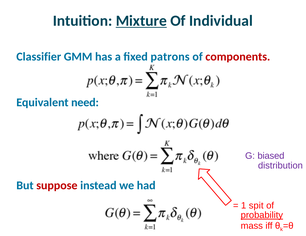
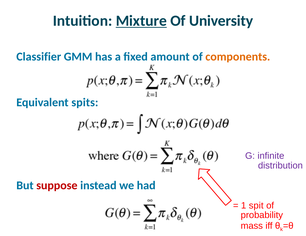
Individual: Individual -> University (221, 21)
patrons: patrons -> amount (170, 57)
components colour: red -> orange (238, 57)
need: need -> spits (85, 103)
biased: biased -> infinite (271, 156)
probability underline: present -> none (262, 216)
